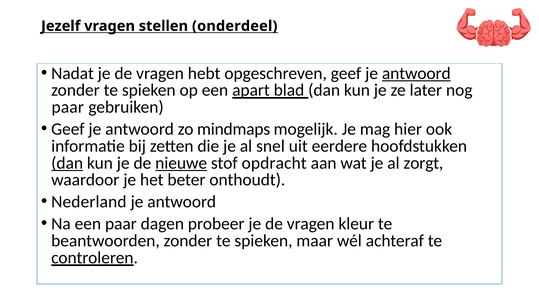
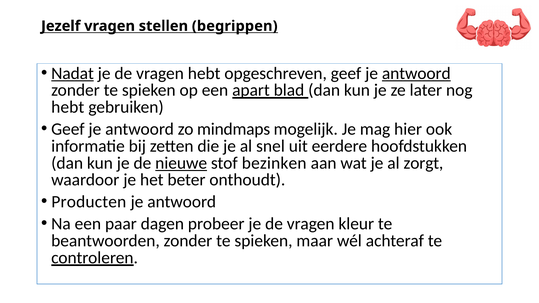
onderdeel: onderdeel -> begrippen (235, 26)
Nadat underline: none -> present (73, 73)
paar: paar -> hebt (68, 107)
dan underline: present -> none (67, 163)
opdracht: opdracht -> bezinken (274, 163)
Nederland: Nederland -> Producten (89, 202)
